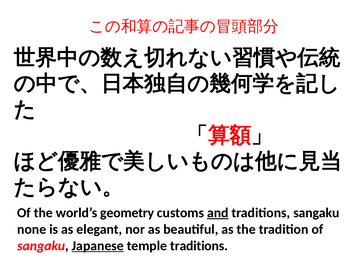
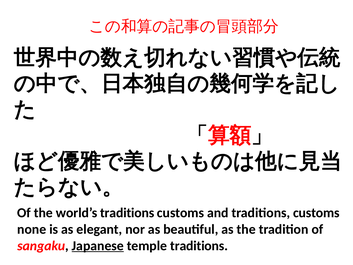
world’s geometry: geometry -> traditions (127, 213)
and underline: present -> none (218, 213)
sangaku: sangaku -> customs (316, 213)
